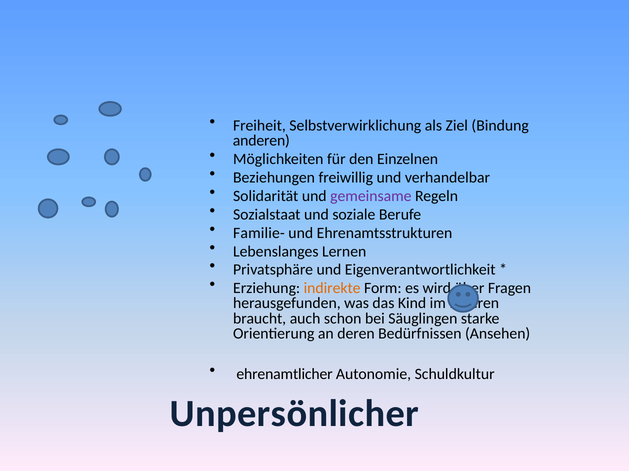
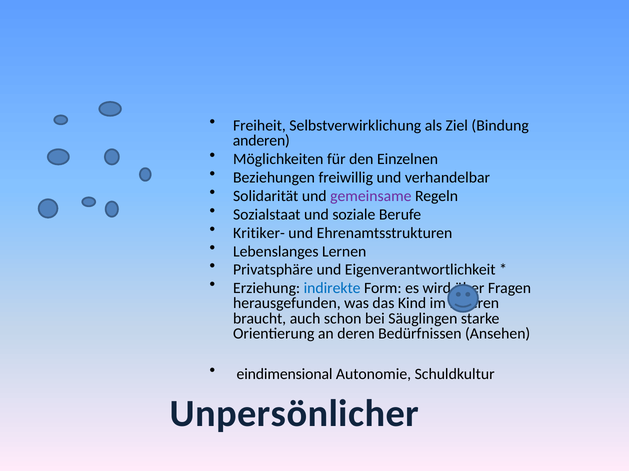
Familie-: Familie- -> Kritiker- (259, 233)
indirekte colour: orange -> blue (332, 289)
ehrenamtlicher: ehrenamtlicher -> eindimensional (285, 375)
